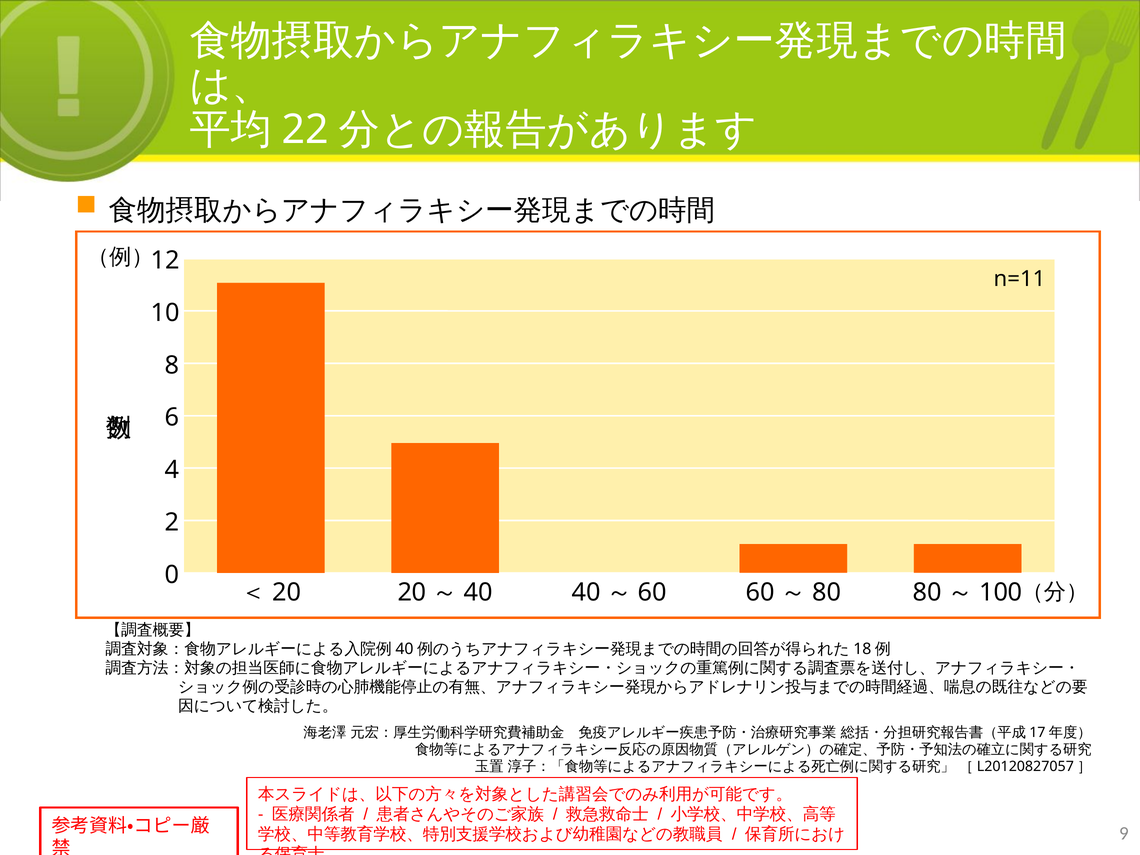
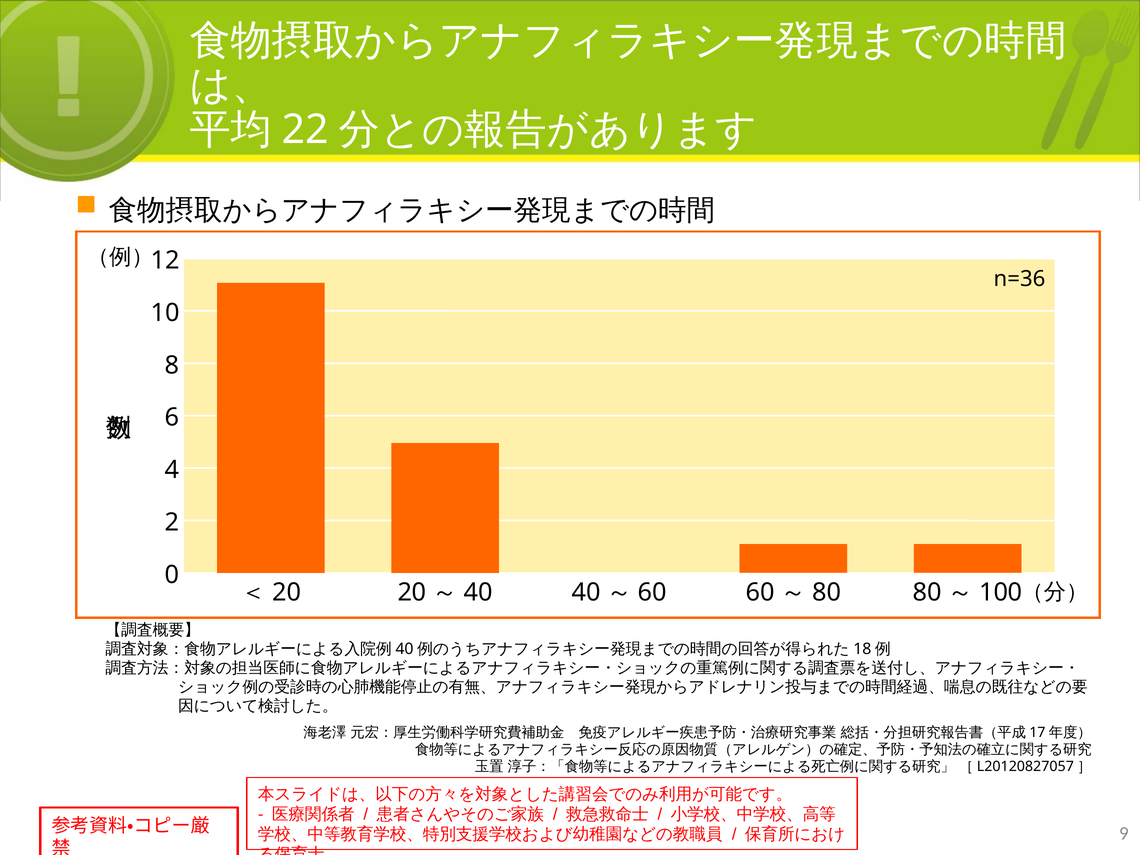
n=11: n=11 -> n=36 (1019, 279)
